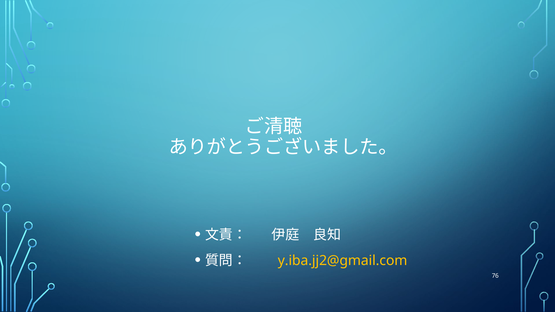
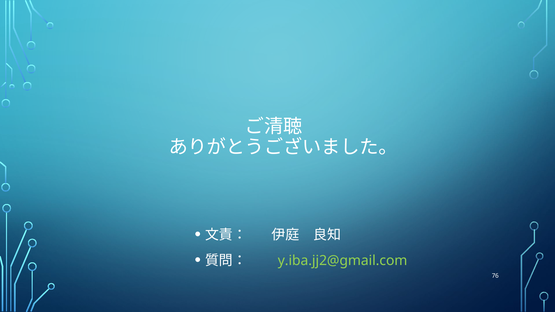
y.iba.jj2@gmail.com colour: yellow -> light green (343, 261)
